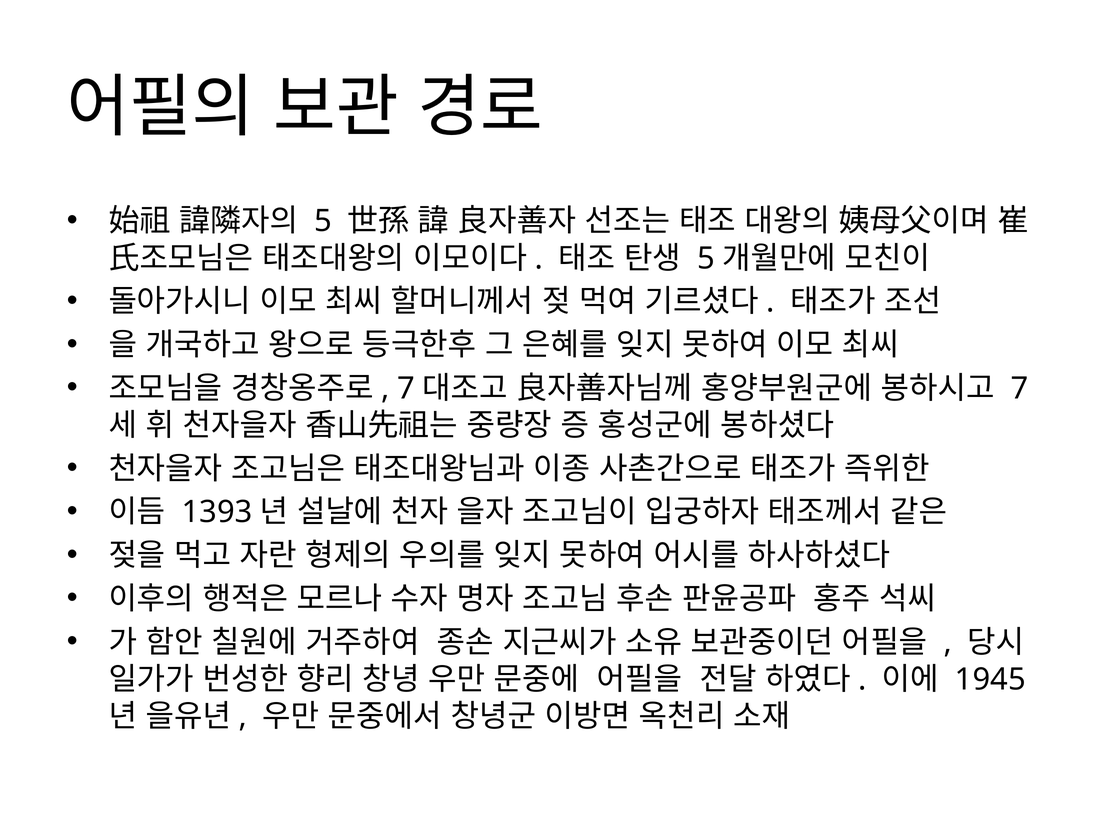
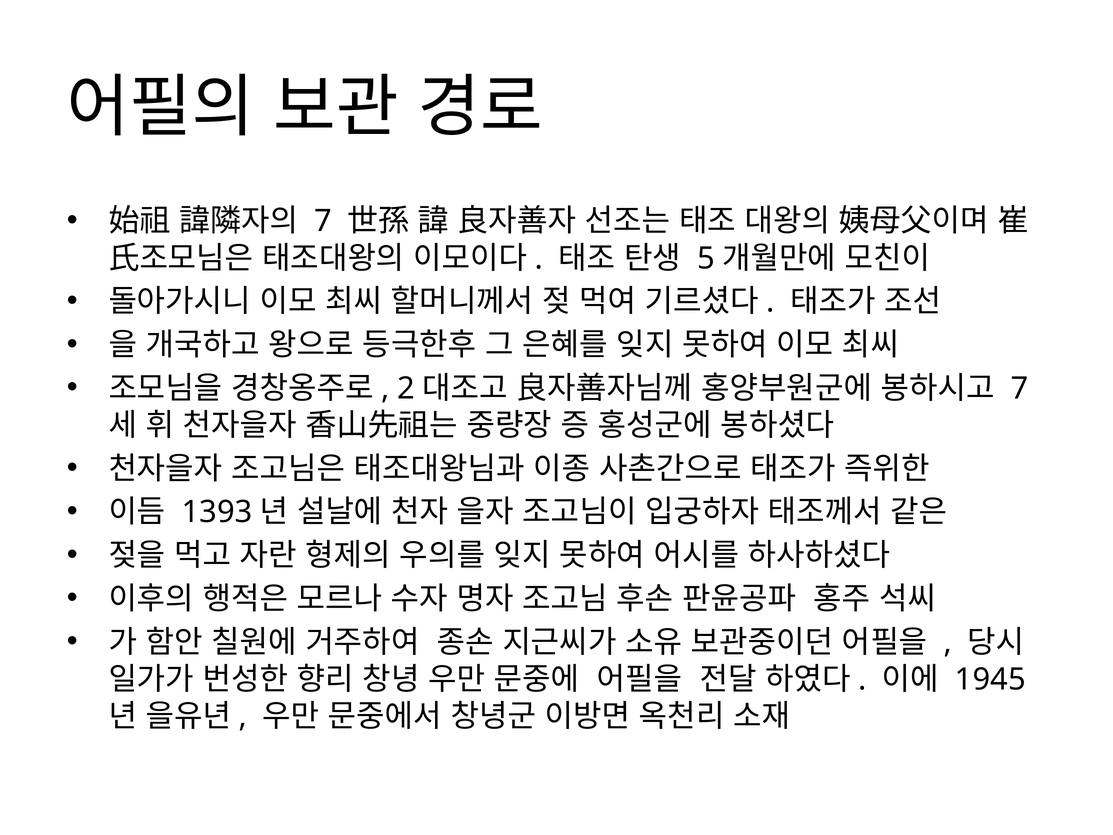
5: 5 -> 7 (323, 221)
7: 7 -> 2 (406, 388)
